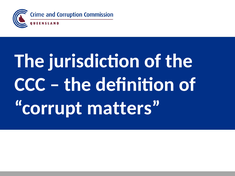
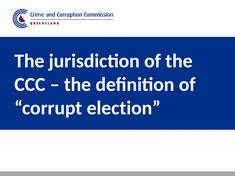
matters: matters -> election (124, 108)
